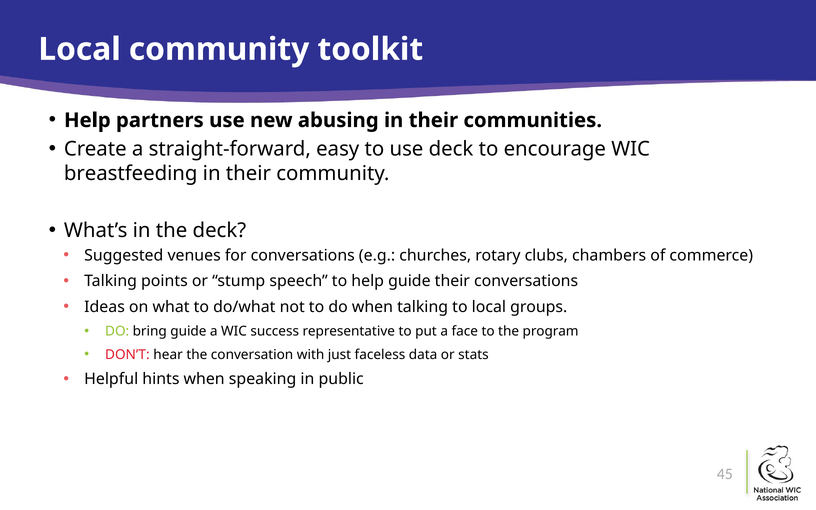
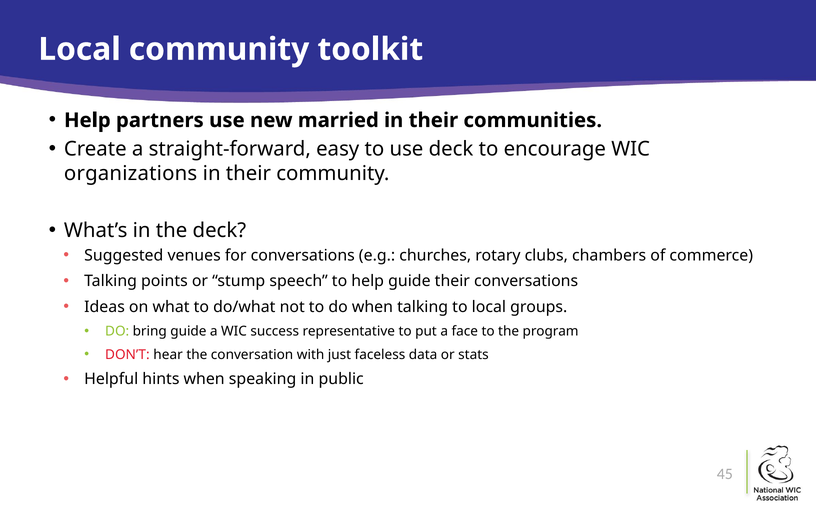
abusing: abusing -> married (338, 120)
breastfeeding: breastfeeding -> organizations (131, 173)
